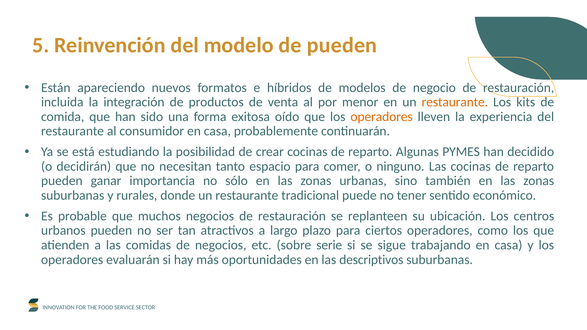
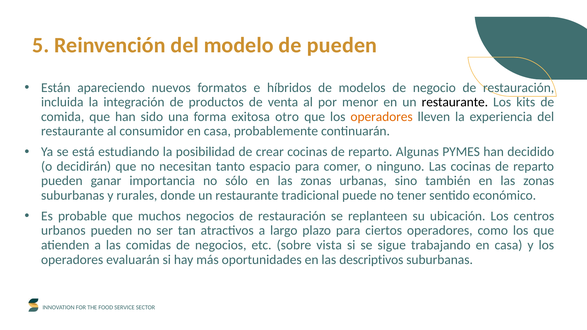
restaurante colour: orange -> black (455, 102)
oído: oído -> otro (287, 117)
serie: serie -> vista (329, 245)
